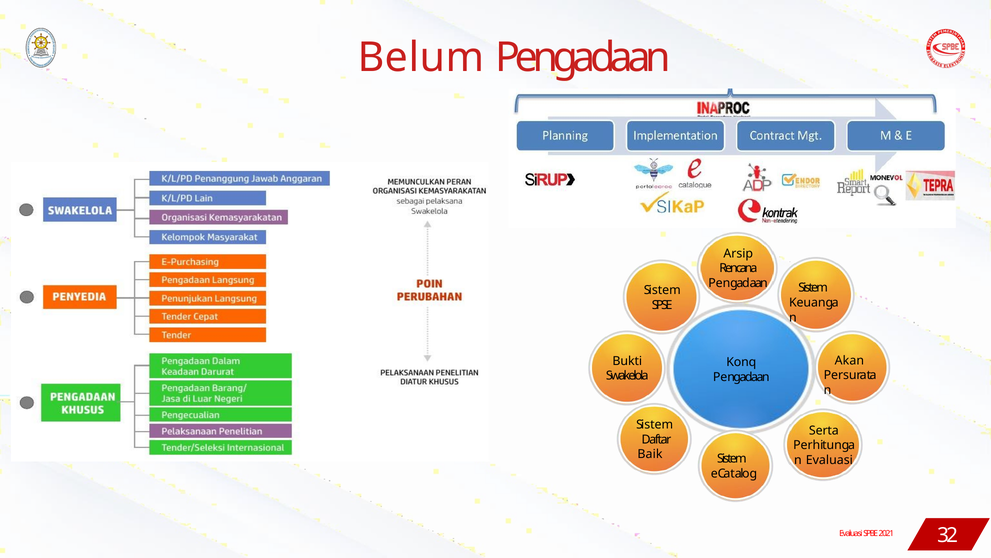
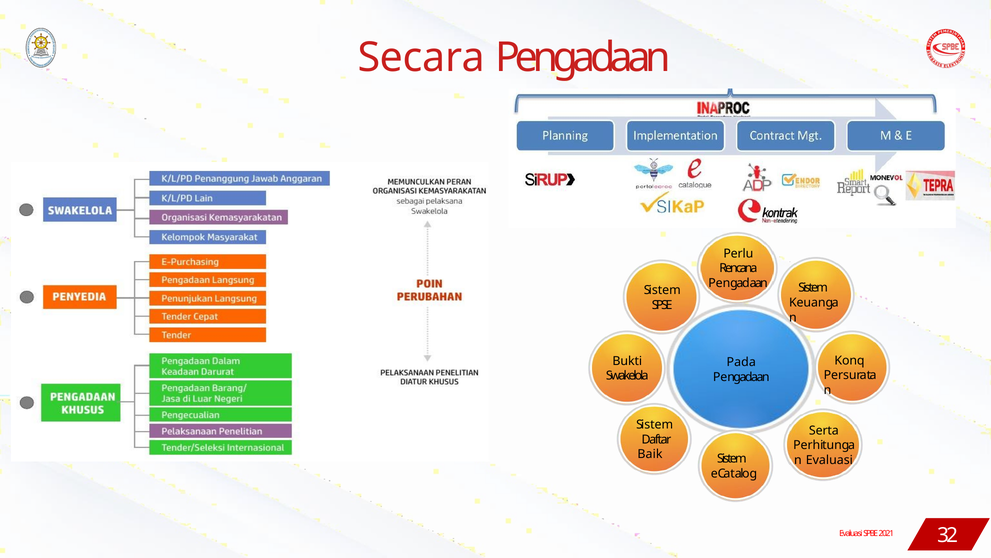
Belum: Belum -> Secara (421, 58)
Arsip: Arsip -> Perlu (738, 253)
Akan: Akan -> Konq (850, 360)
Konq: Konq -> Pada (741, 362)
